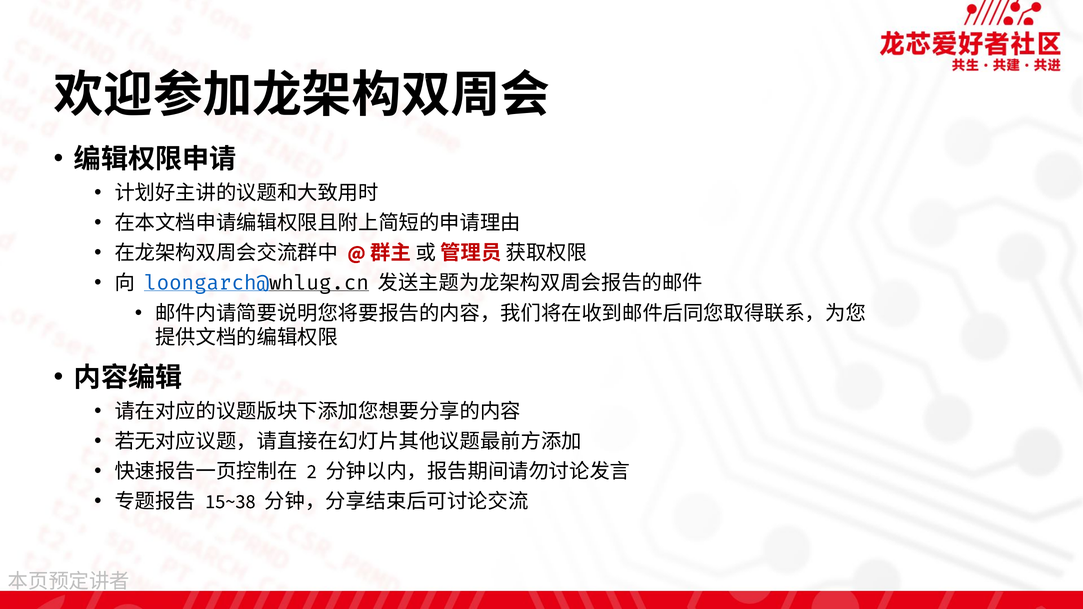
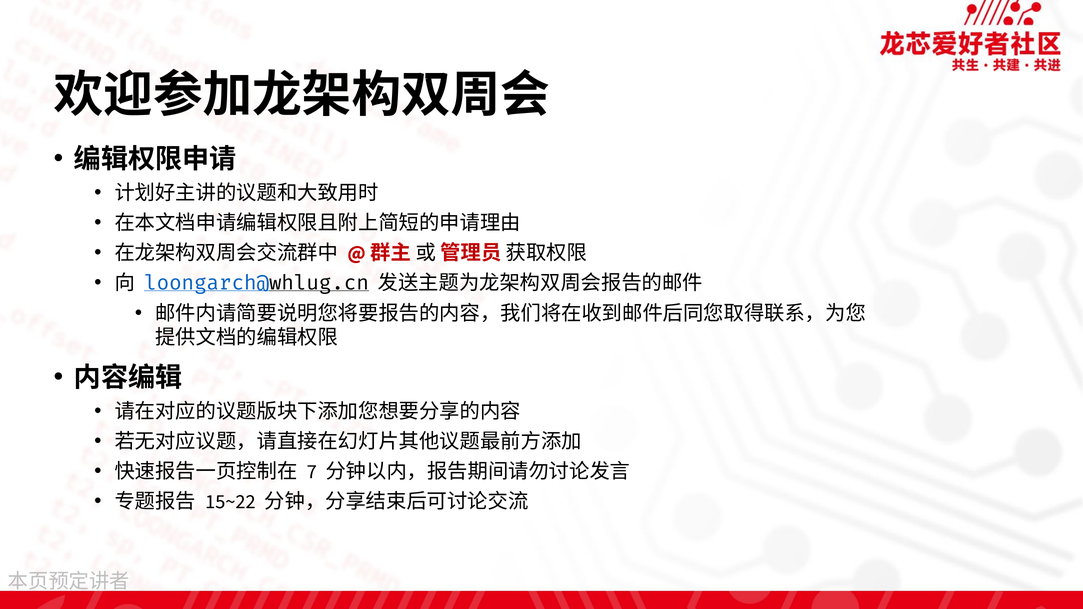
2: 2 -> 7 (312, 472)
15~38: 15~38 -> 15~22 (230, 502)
